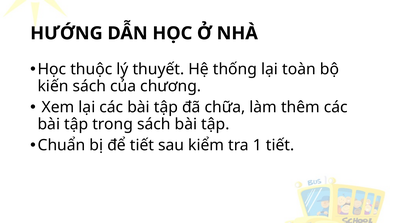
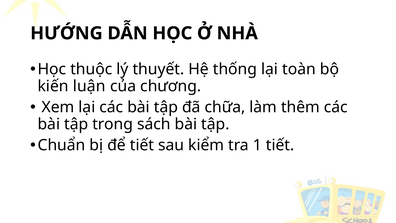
kiến sách: sách -> luận (89, 86)
